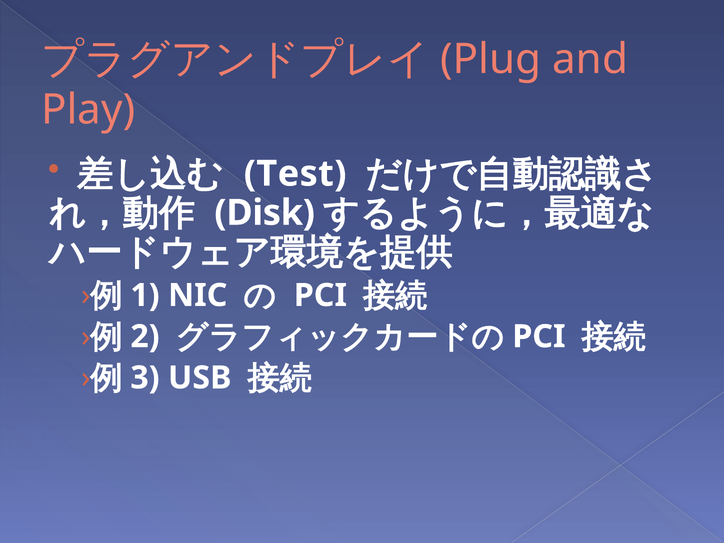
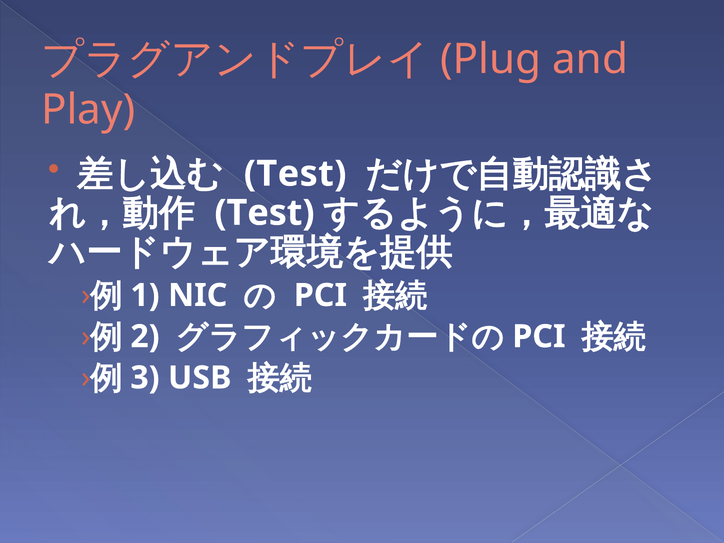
Disk: Disk -> Test (265, 213)
